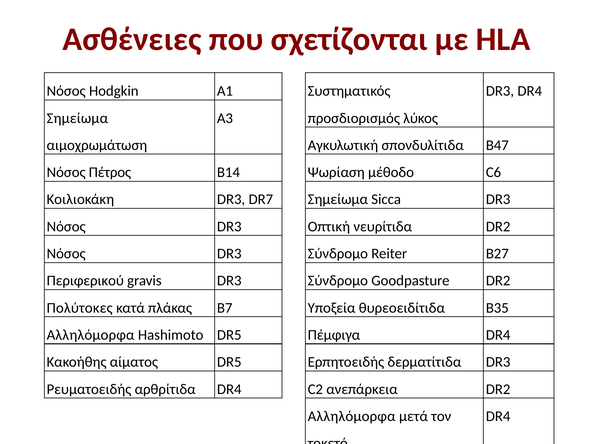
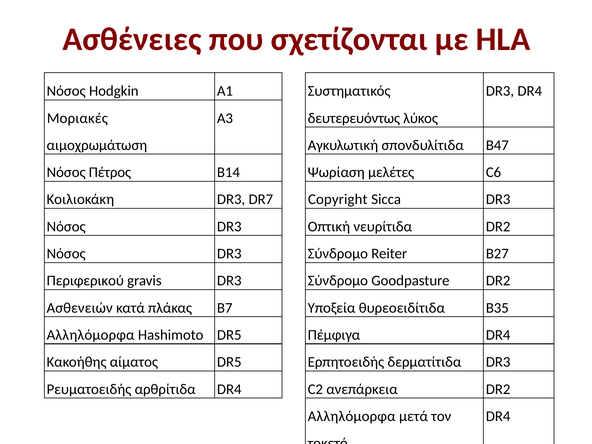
προσδιορισμός: προσδιορισμός -> δευτερευόντως (354, 118)
Σημείωμα: Σημείωμα -> Μοριακές (77, 118)
μέθοδο: μέθοδο -> μελέτες (391, 172)
Σημείωμα: Σημείωμα -> Copyright (338, 199)
Πολύτοκες: Πολύτοκες -> Ασθενειών (80, 308)
